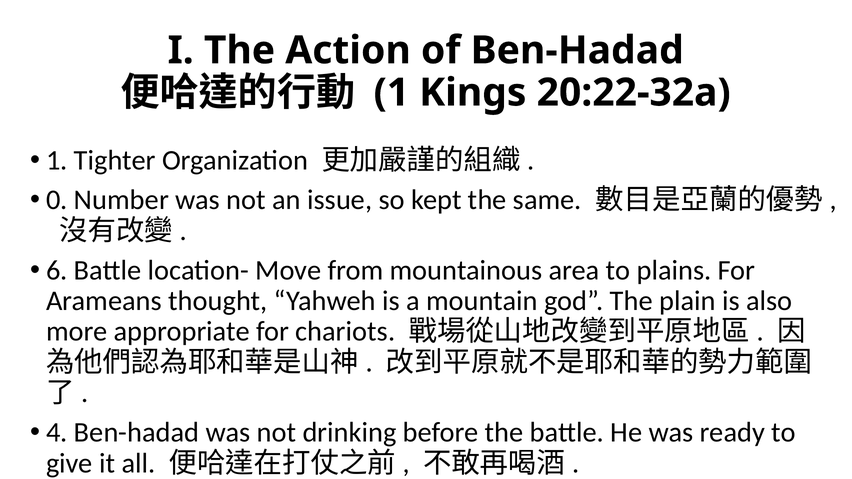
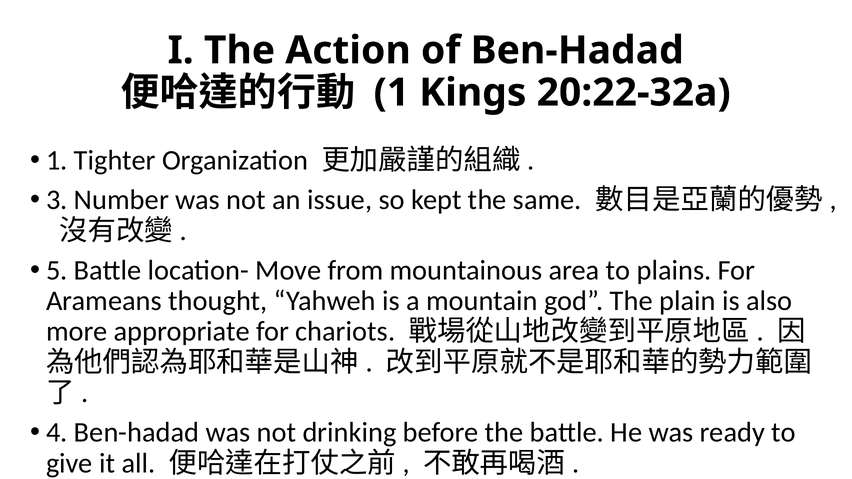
0: 0 -> 3 (57, 200)
6: 6 -> 5 (57, 270)
